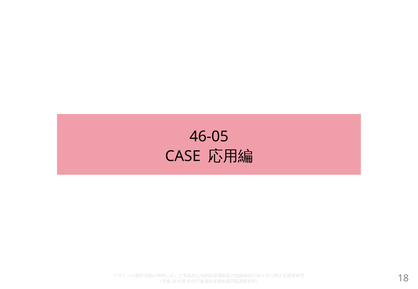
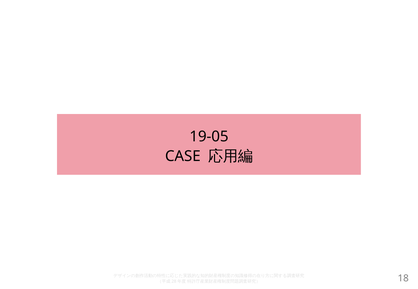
46-05: 46-05 -> 19-05 (209, 137)
